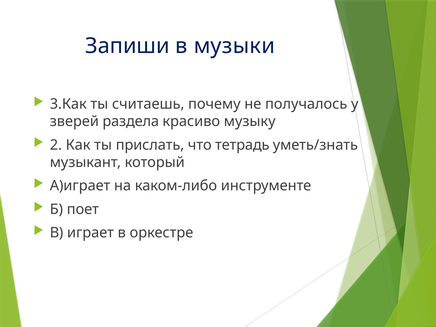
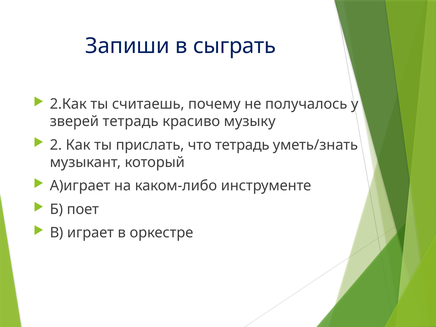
музыки: музыки -> сыграть (235, 46)
3.Как: 3.Как -> 2.Как (68, 104)
зверей раздела: раздела -> тетрадь (131, 121)
